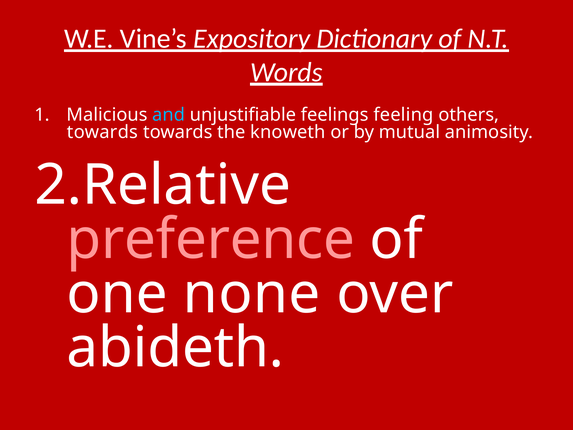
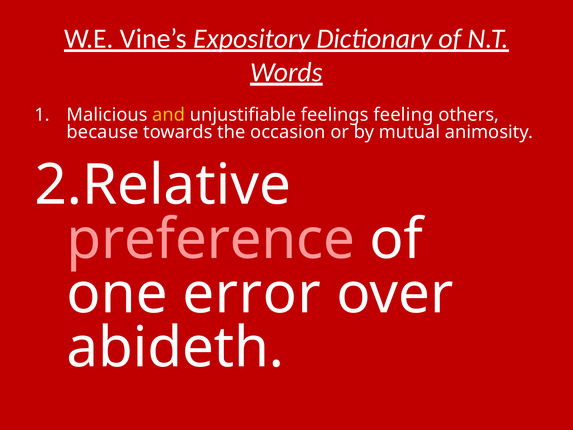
and colour: light blue -> yellow (169, 115)
towards: towards -> because (102, 132)
knoweth: knoweth -> occasion (288, 132)
none: none -> error (252, 294)
